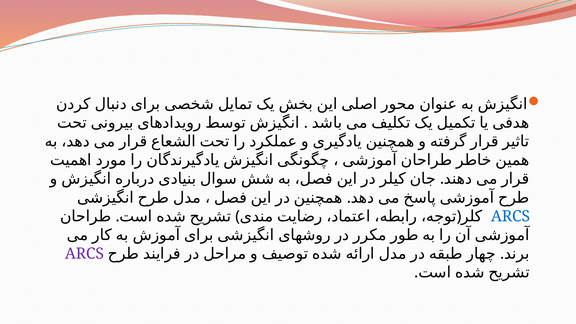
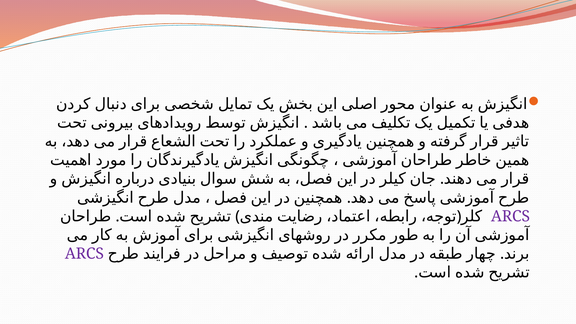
ARCS colour: blue -> purple (510, 216)
